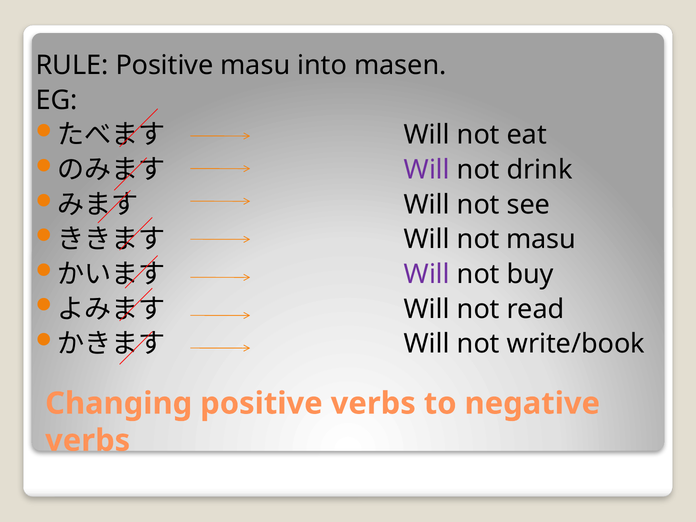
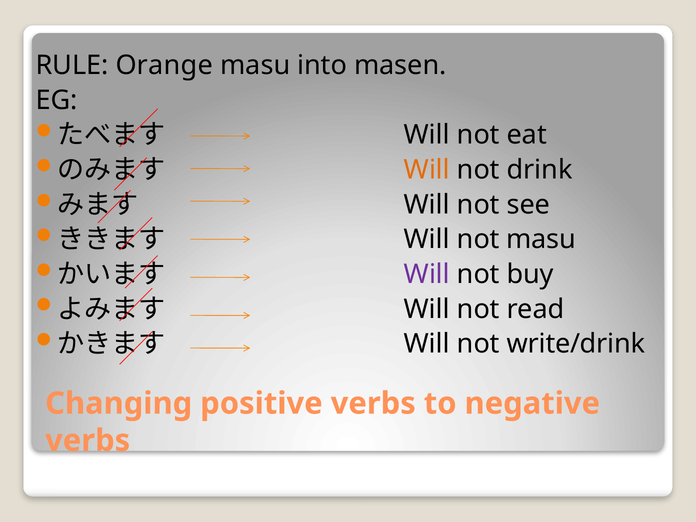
RULE Positive: Positive -> Orange (164, 65)
Will colour: purple -> orange (427, 170)
write/book: write/book -> write/drink (576, 344)
